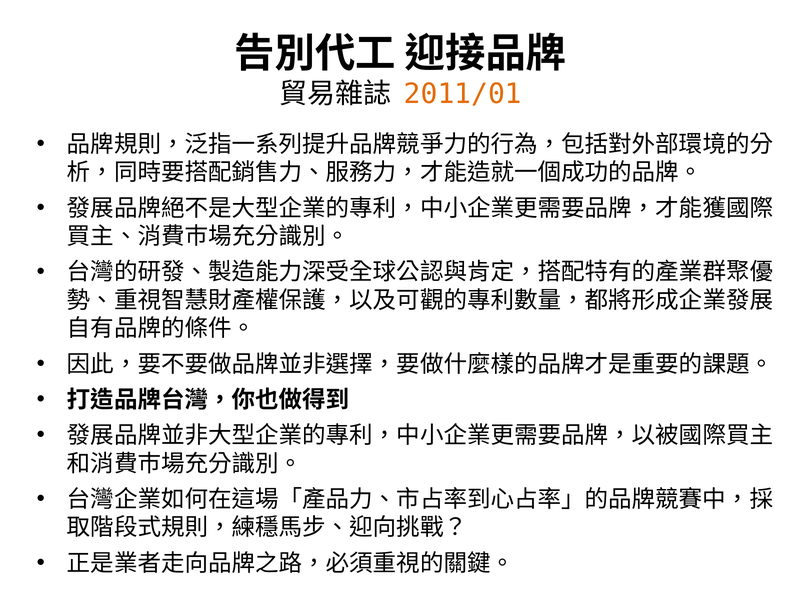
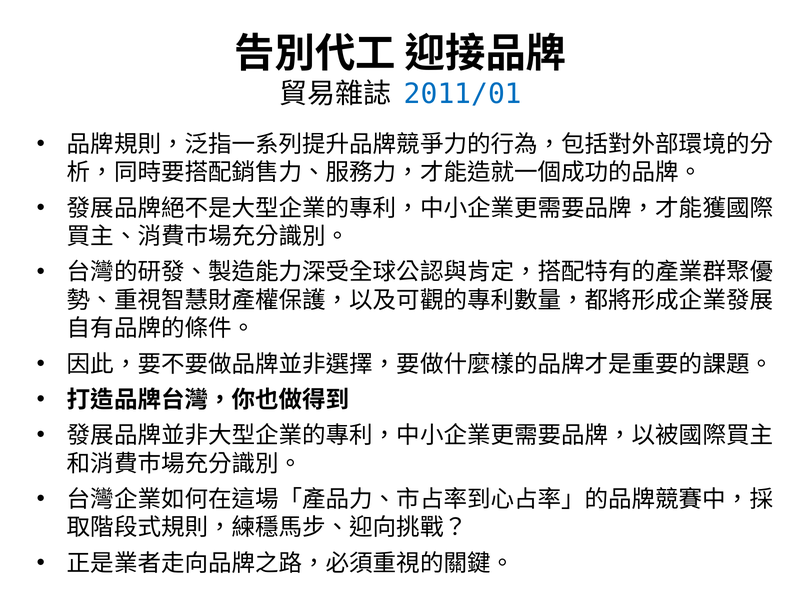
2011/01 colour: orange -> blue (463, 94)
